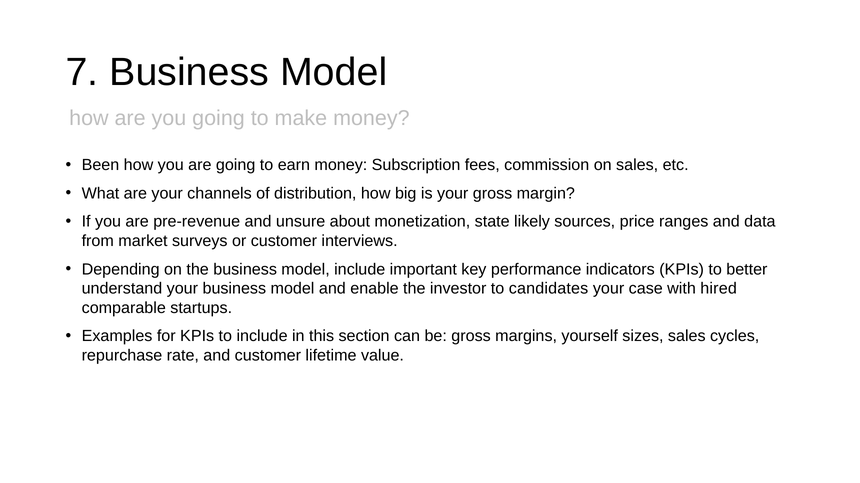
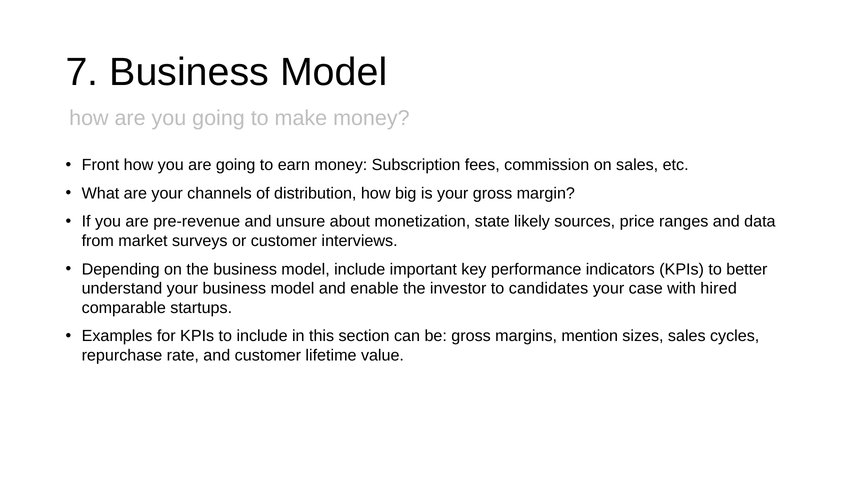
Been: Been -> Front (100, 165)
yourself: yourself -> mention (590, 337)
